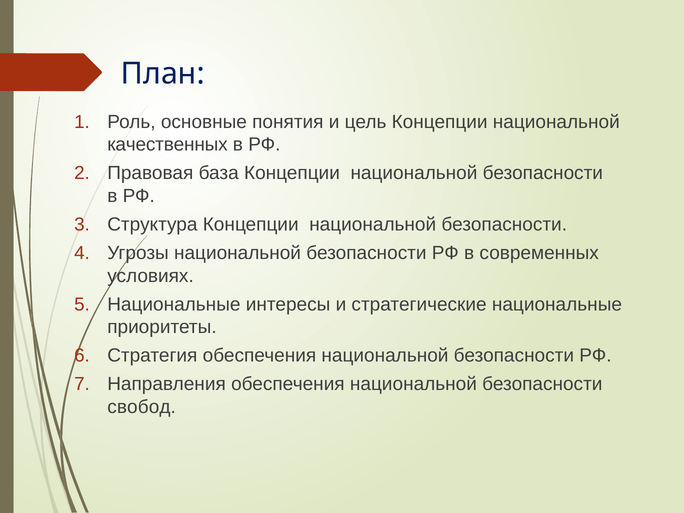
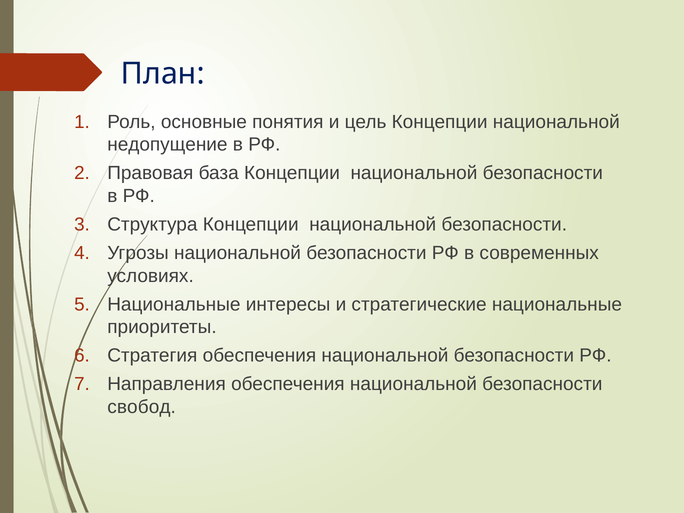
качественных: качественных -> недопущение (167, 145)
